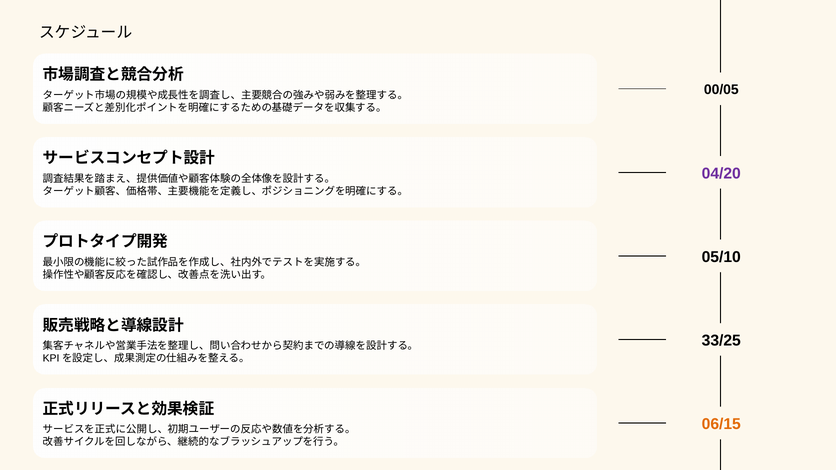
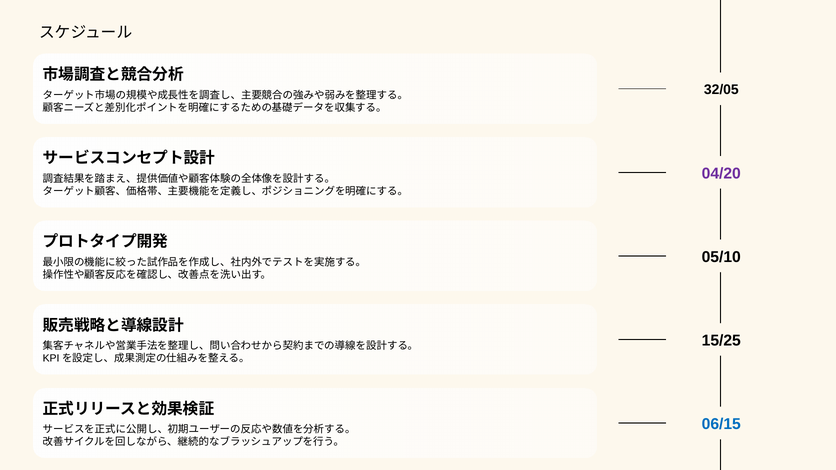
00/05: 00/05 -> 32/05 (721, 90)
33/25: 33/25 -> 15/25 (721, 341)
06/15 colour: orange -> blue (721, 424)
